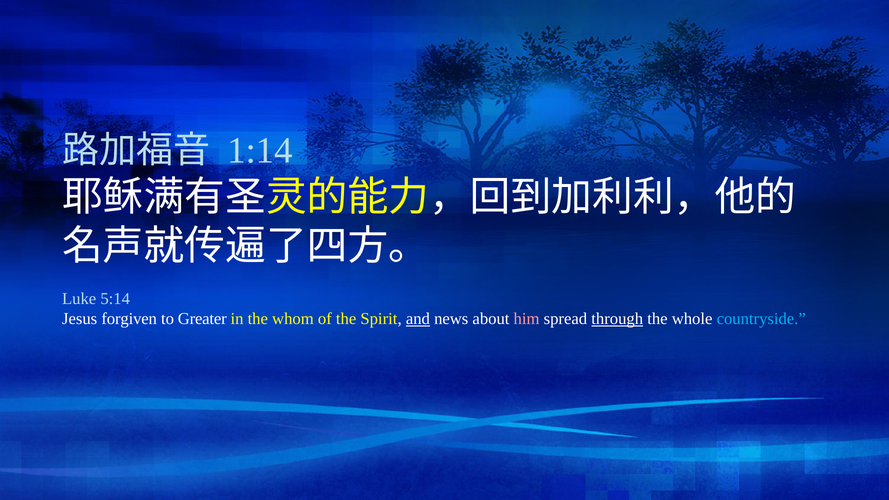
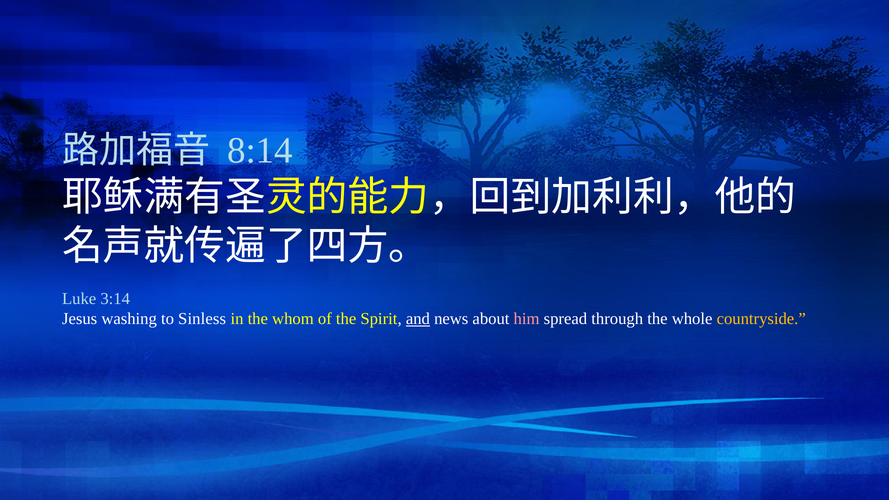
1:14: 1:14 -> 8:14 (260, 150)
5:14: 5:14 -> 3:14 (115, 299)
forgiven: forgiven -> washing (129, 319)
Greater: Greater -> Sinless (202, 319)
through underline: present -> none (617, 319)
countryside colour: light blue -> yellow (761, 319)
